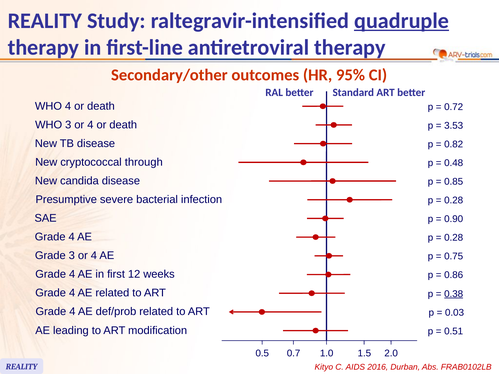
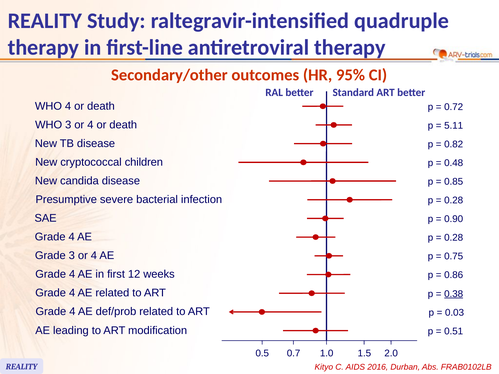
quadruple underline: present -> none (402, 21)
3.53: 3.53 -> 5.11 (454, 126)
through: through -> children (144, 162)
